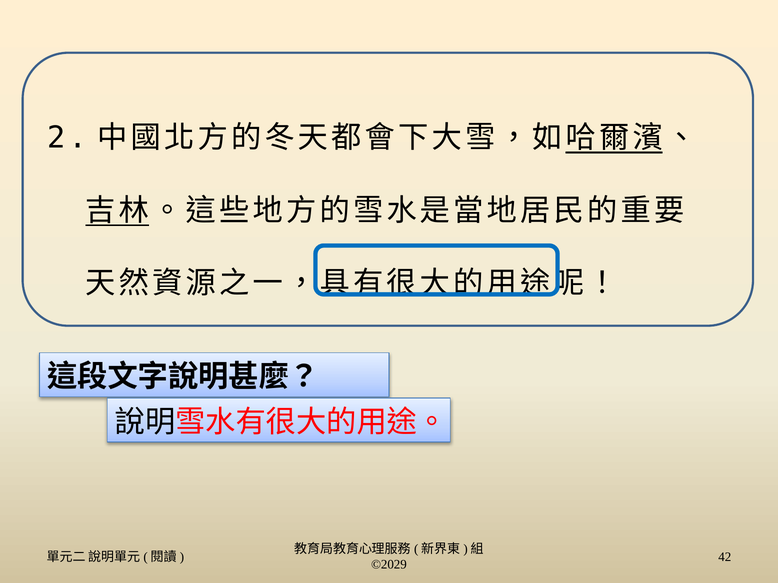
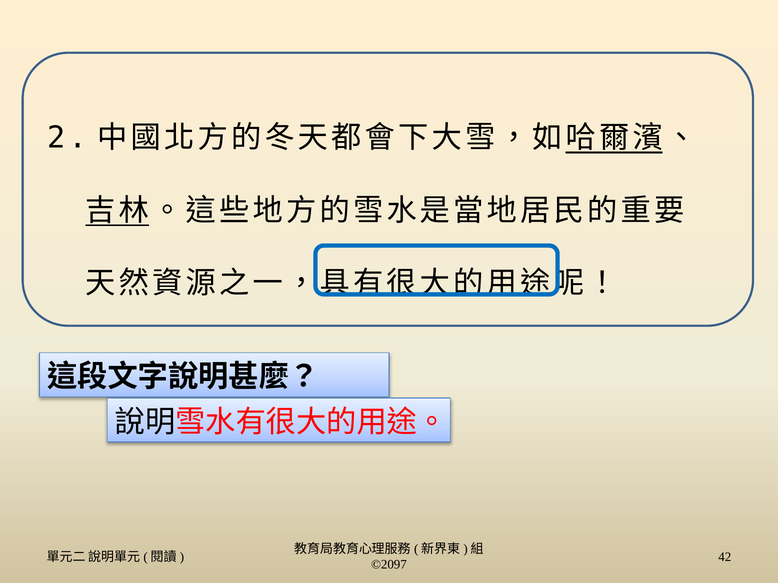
©2029: ©2029 -> ©2097 (389, 565)
